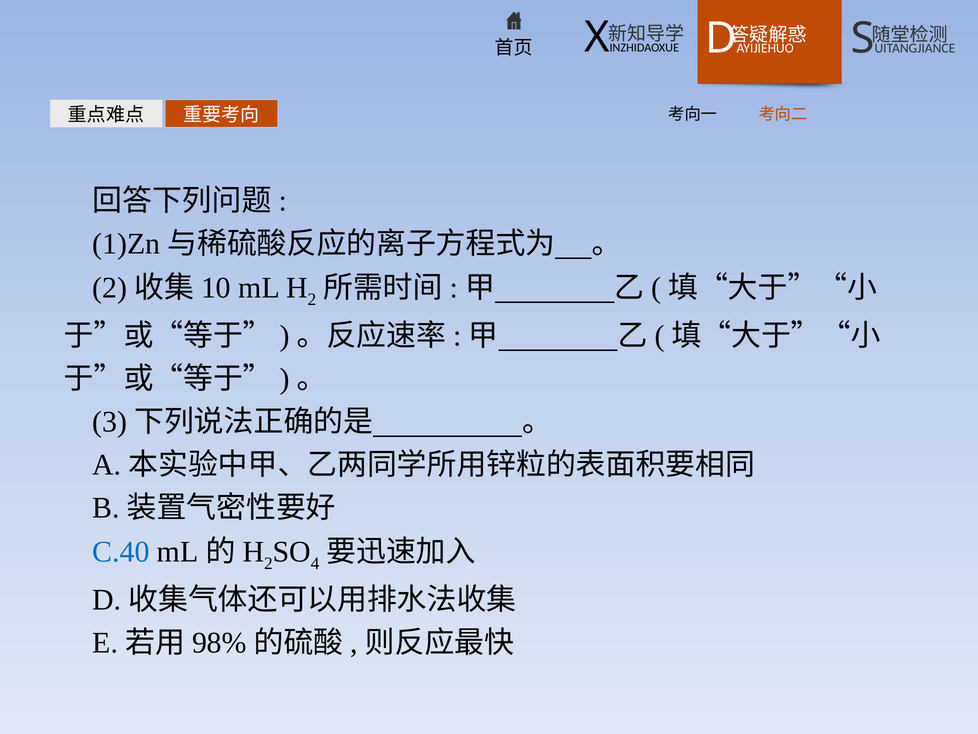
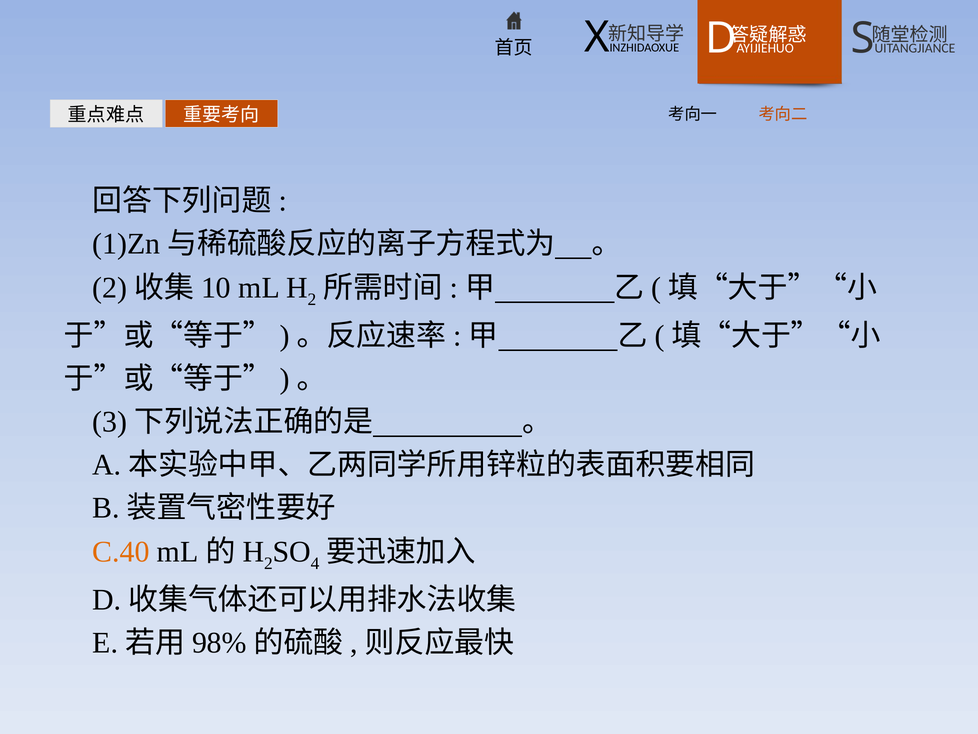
C.40 colour: blue -> orange (121, 552)
